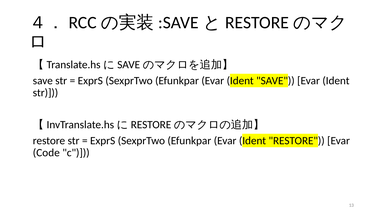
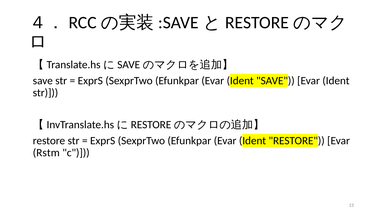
Code: Code -> Rstm (46, 153)
